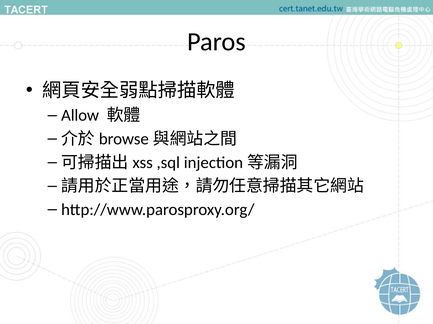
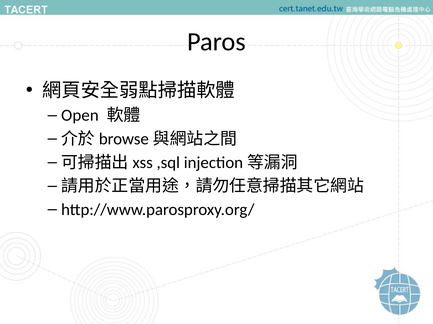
Allow: Allow -> Open (80, 116)
